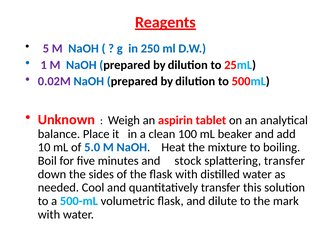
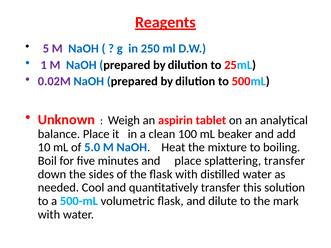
and stock: stock -> place (188, 161)
